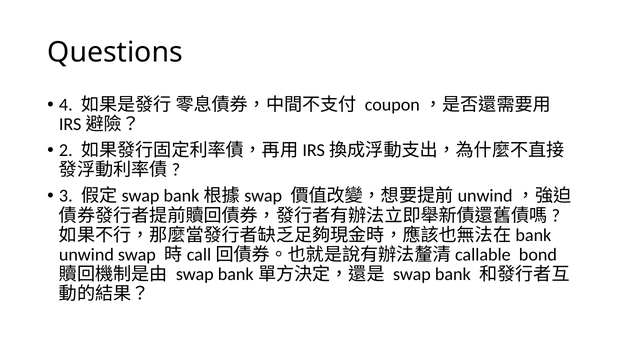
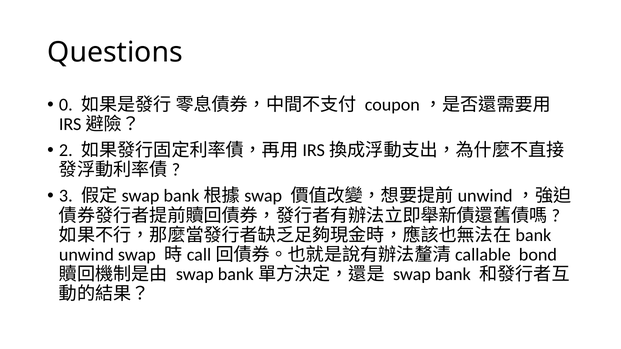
4: 4 -> 0 (66, 105)
